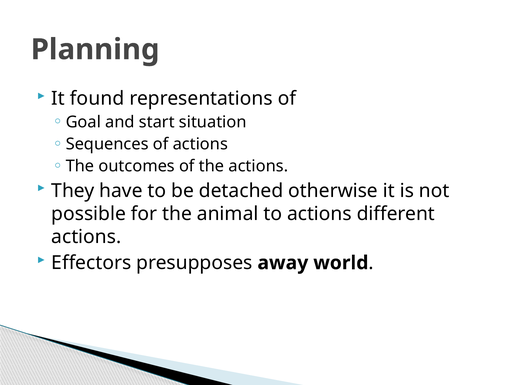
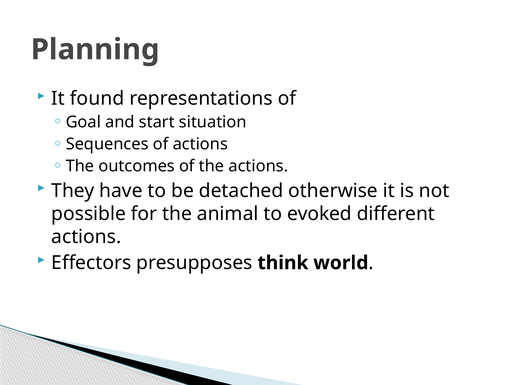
to actions: actions -> evoked (319, 214)
away: away -> think (283, 263)
